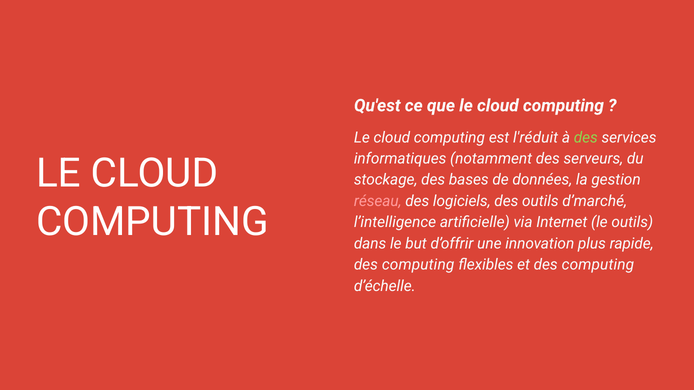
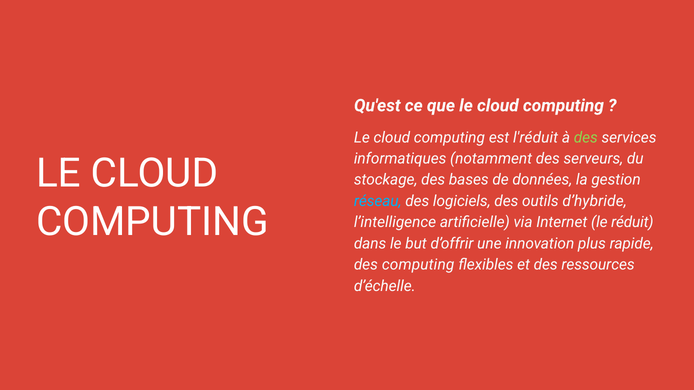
réseau colour: pink -> light blue (378, 201)
d’marché: d’marché -> d’hybride (595, 201)
le outils: outils -> réduit (632, 223)
et des computing: computing -> ressources (598, 265)
